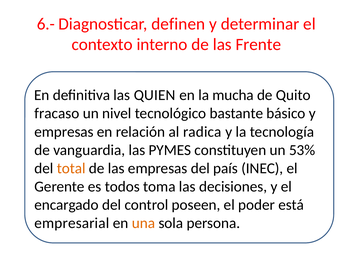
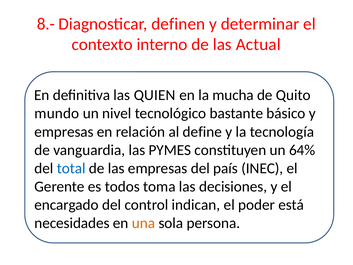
6.-: 6.- -> 8.- (46, 24)
Frente: Frente -> Actual (258, 44)
fracaso: fracaso -> mundo (57, 113)
radica: radica -> define (202, 132)
53%: 53% -> 64% (302, 150)
total colour: orange -> blue (71, 168)
poseen: poseen -> indican (196, 205)
empresarial: empresarial -> necesidades (72, 223)
